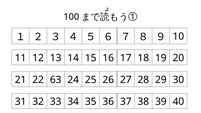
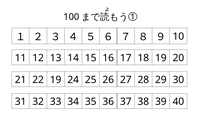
22 63: 63 -> 19 (56, 80)
